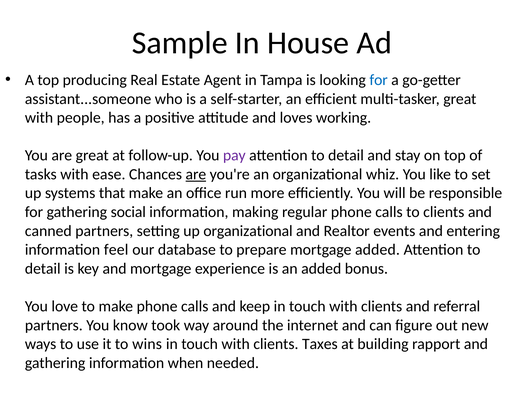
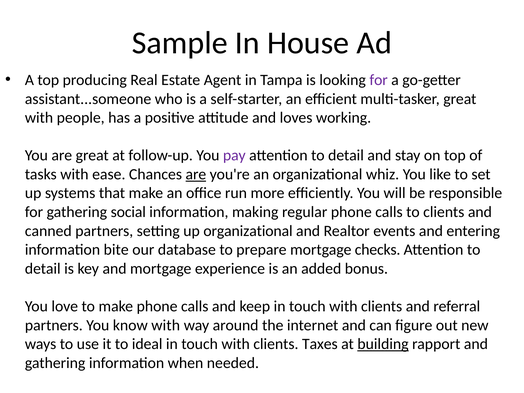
for colour: blue -> purple (379, 80)
feel: feel -> bite (116, 250)
mortgage added: added -> checks (378, 250)
know took: took -> with (166, 325)
wins: wins -> ideal (147, 344)
building underline: none -> present (383, 344)
